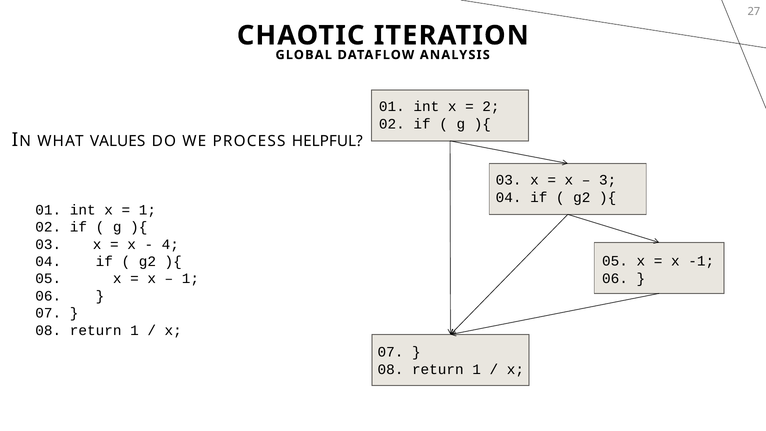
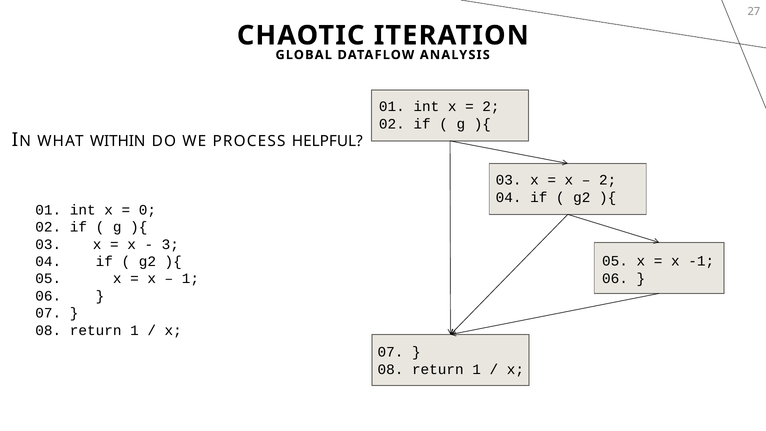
VALUES: VALUES -> WITHIN (118, 141)
3: 3 -> 2 (608, 180)
1: 1 -> 0 (147, 210)
4: 4 -> 3 (170, 244)
